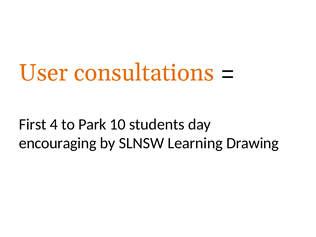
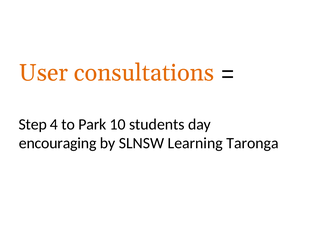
First: First -> Step (33, 124)
Drawing: Drawing -> Taronga (253, 143)
